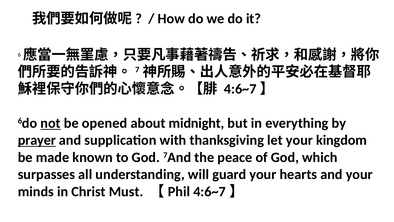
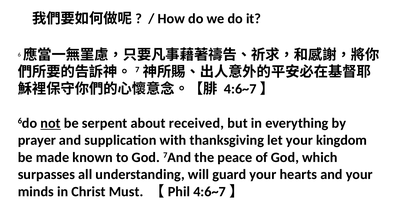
opened: opened -> serpent (105, 123)
midnight: midnight -> received (196, 123)
prayer underline: present -> none (37, 140)
